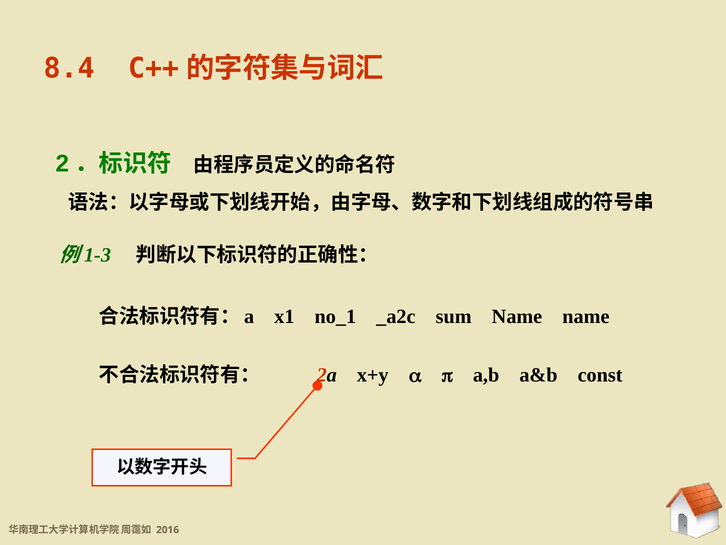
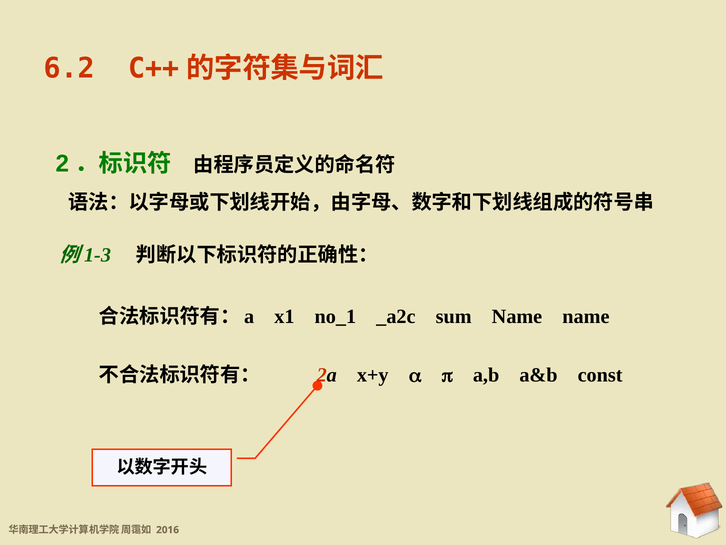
8.4: 8.4 -> 6.2 (69, 69)
